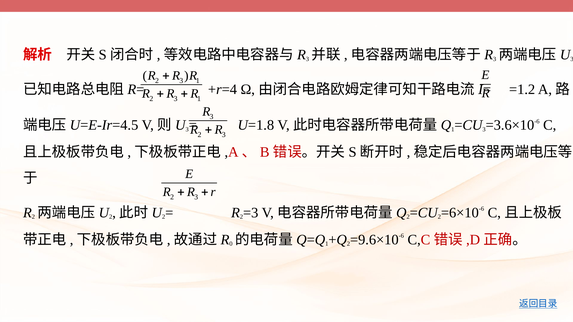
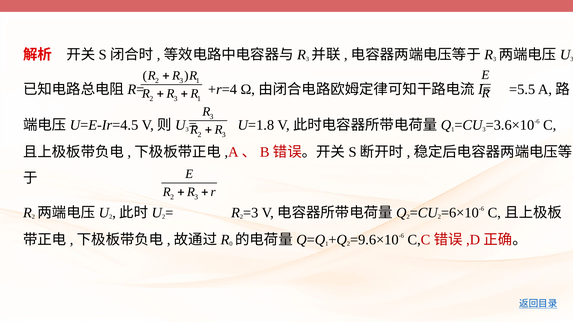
=1.2: =1.2 -> =5.5 (522, 89)
